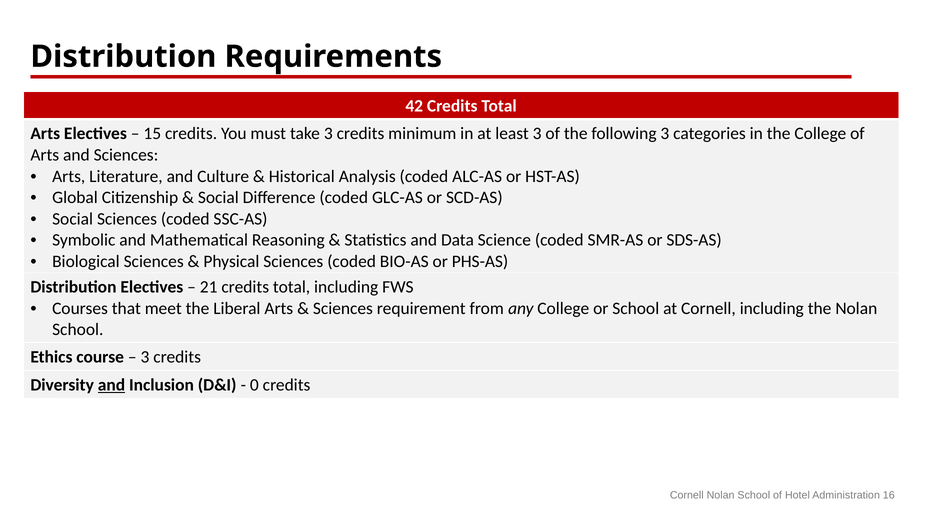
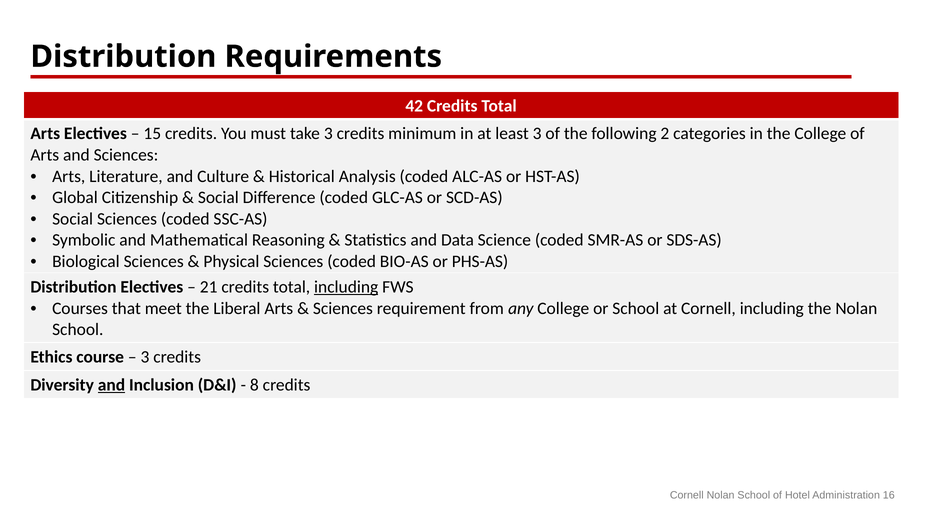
following 3: 3 -> 2 (665, 134)
including underline: none -> present (346, 287)
0: 0 -> 8 (254, 385)
